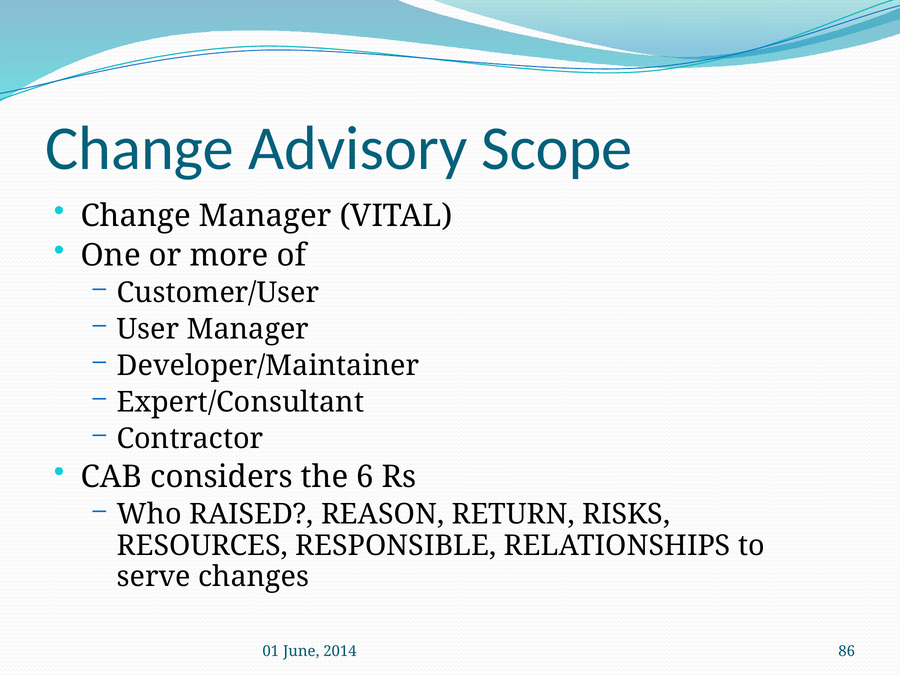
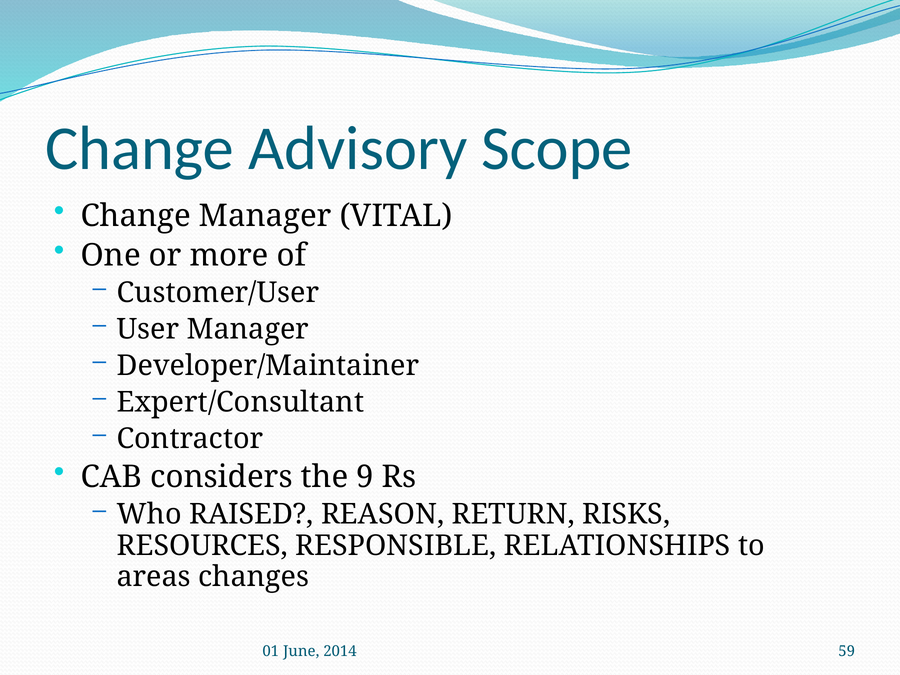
6: 6 -> 9 (365, 477)
serve: serve -> areas (154, 577)
86: 86 -> 59 (847, 651)
